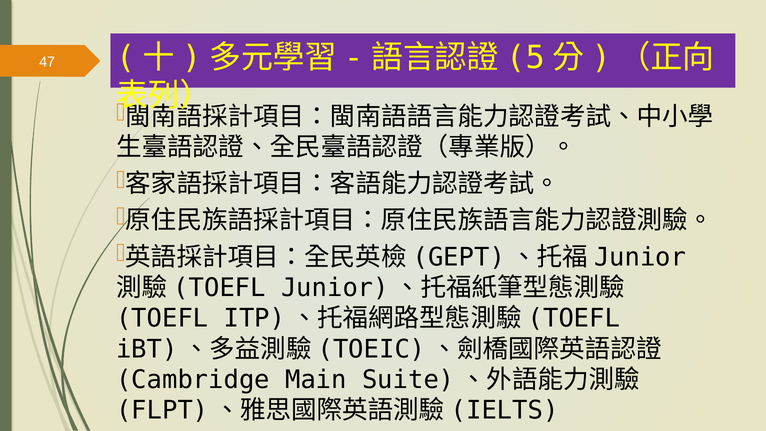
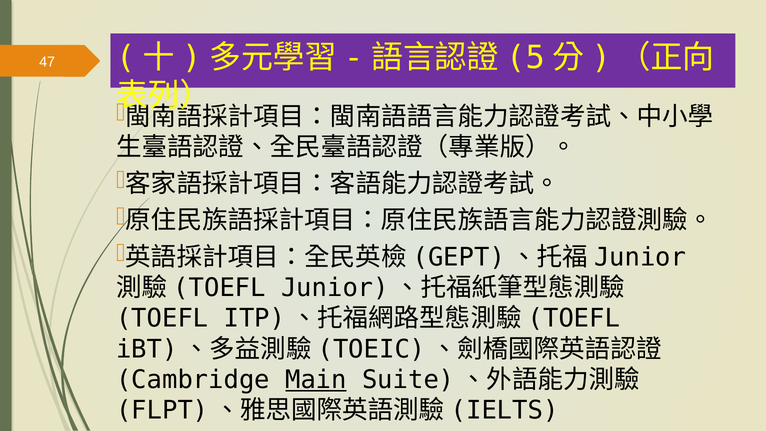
Main underline: none -> present (316, 380)
